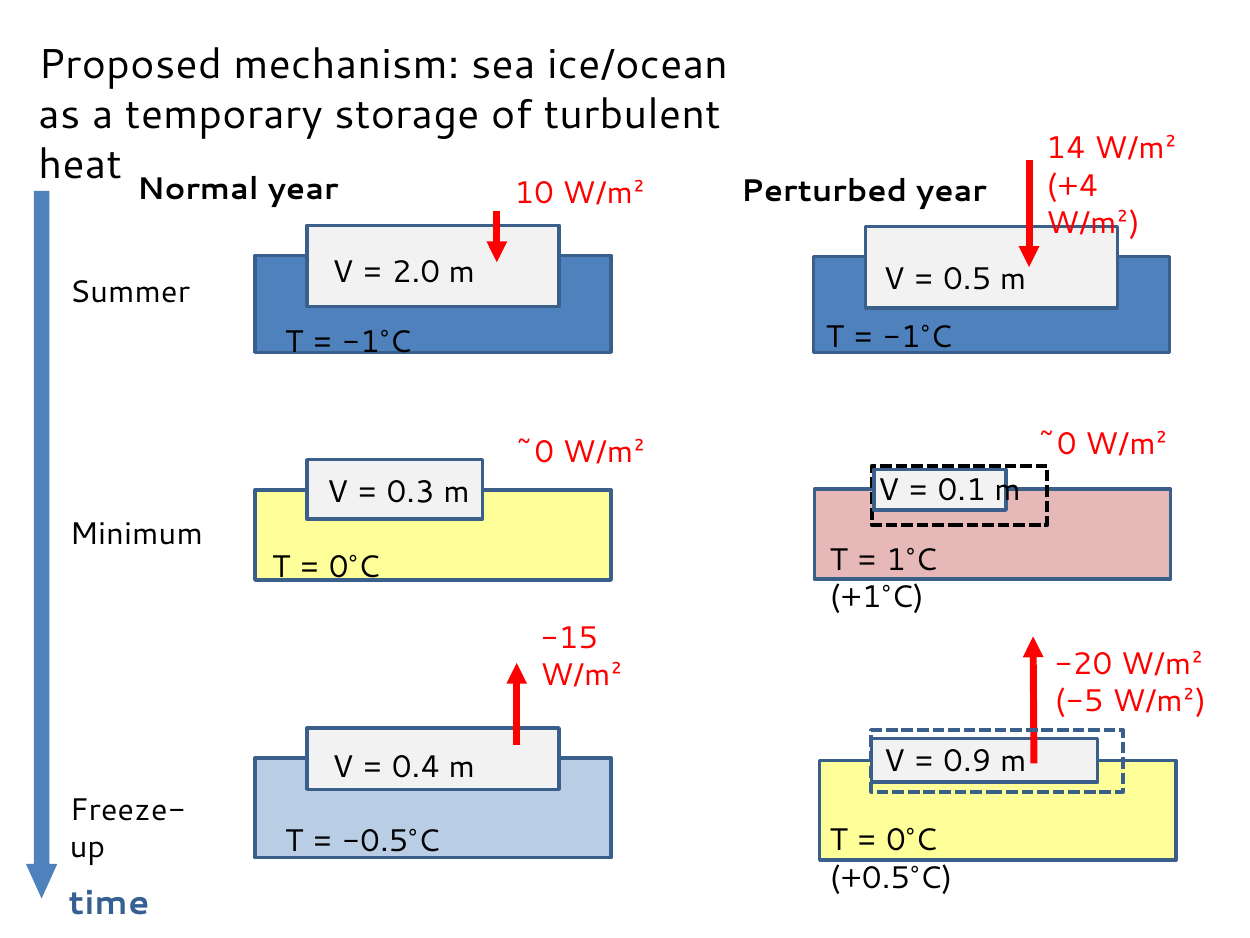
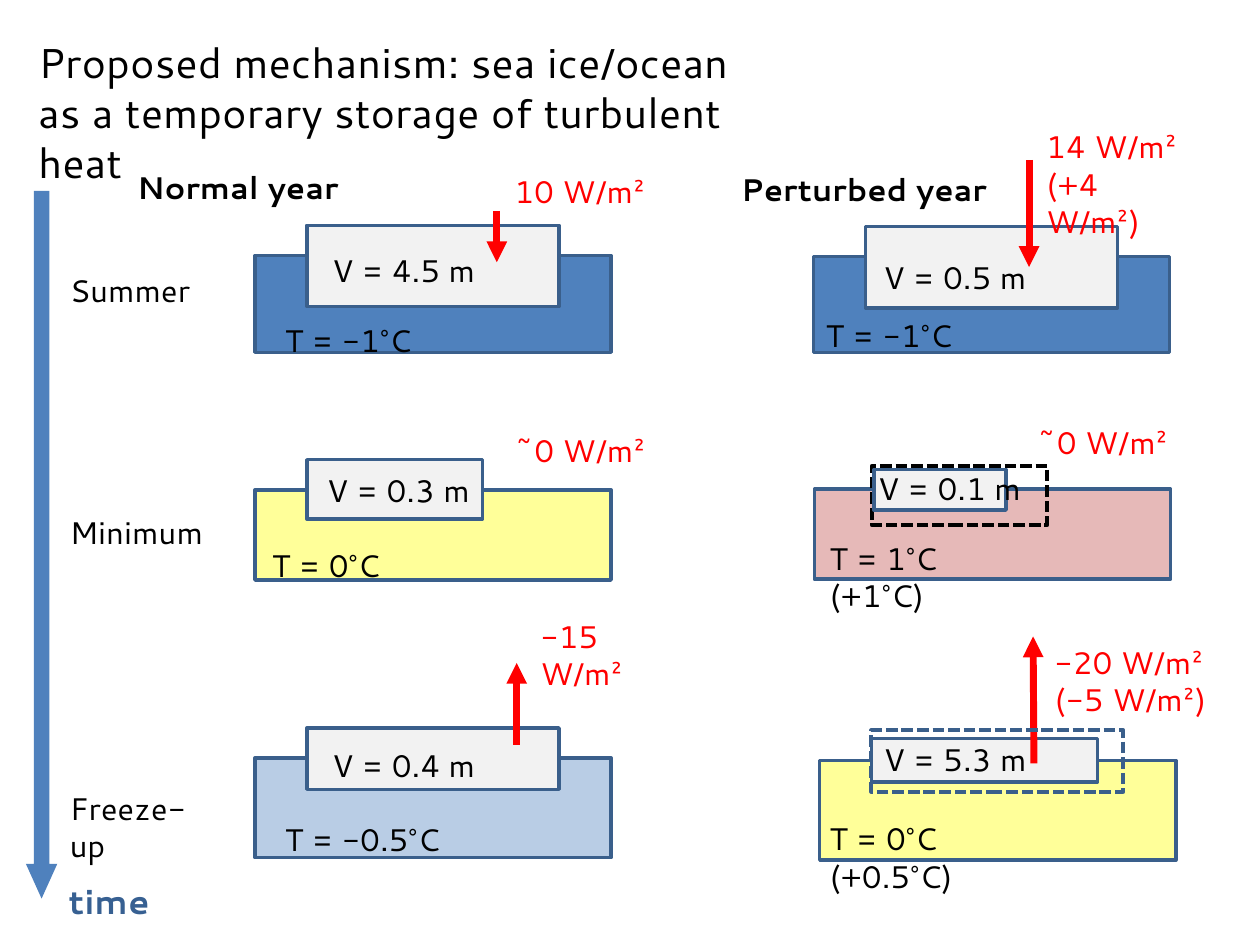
2.0: 2.0 -> 4.5 (416, 272)
0.9: 0.9 -> 5.3 (967, 761)
